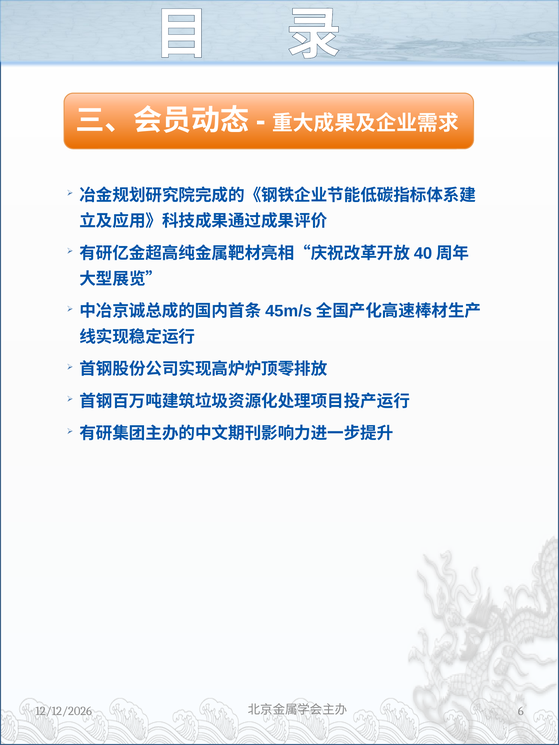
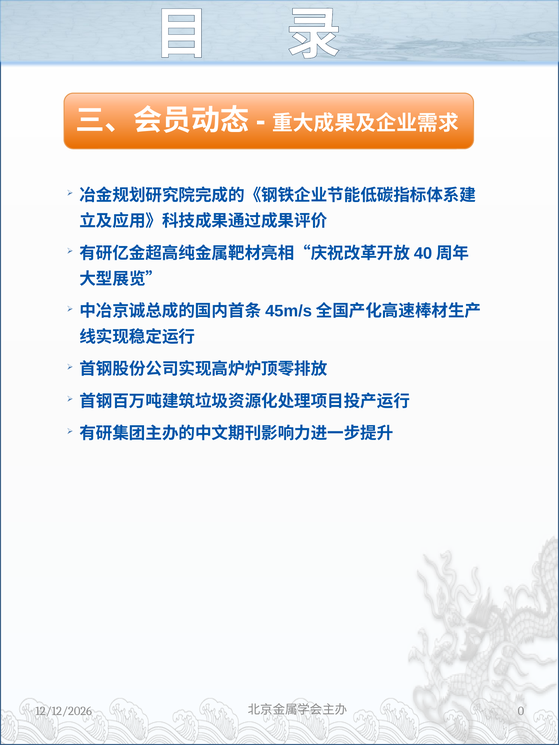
6: 6 -> 0 (521, 712)
